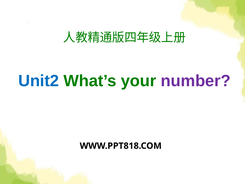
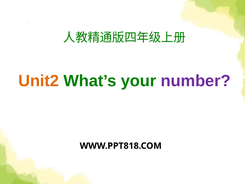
Unit2 colour: blue -> orange (39, 81)
